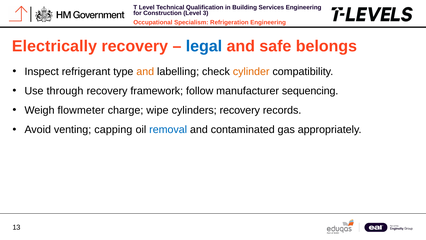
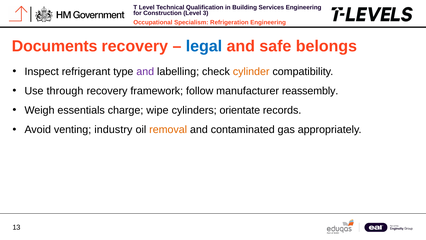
Electrically: Electrically -> Documents (55, 46)
and colour: orange -> purple (145, 71)
sequencing: sequencing -> reassembly (310, 91)
flowmeter: flowmeter -> essentials (81, 110)
cylinders recovery: recovery -> orientate (240, 110)
capping: capping -> industry (113, 130)
removal colour: blue -> orange (168, 130)
